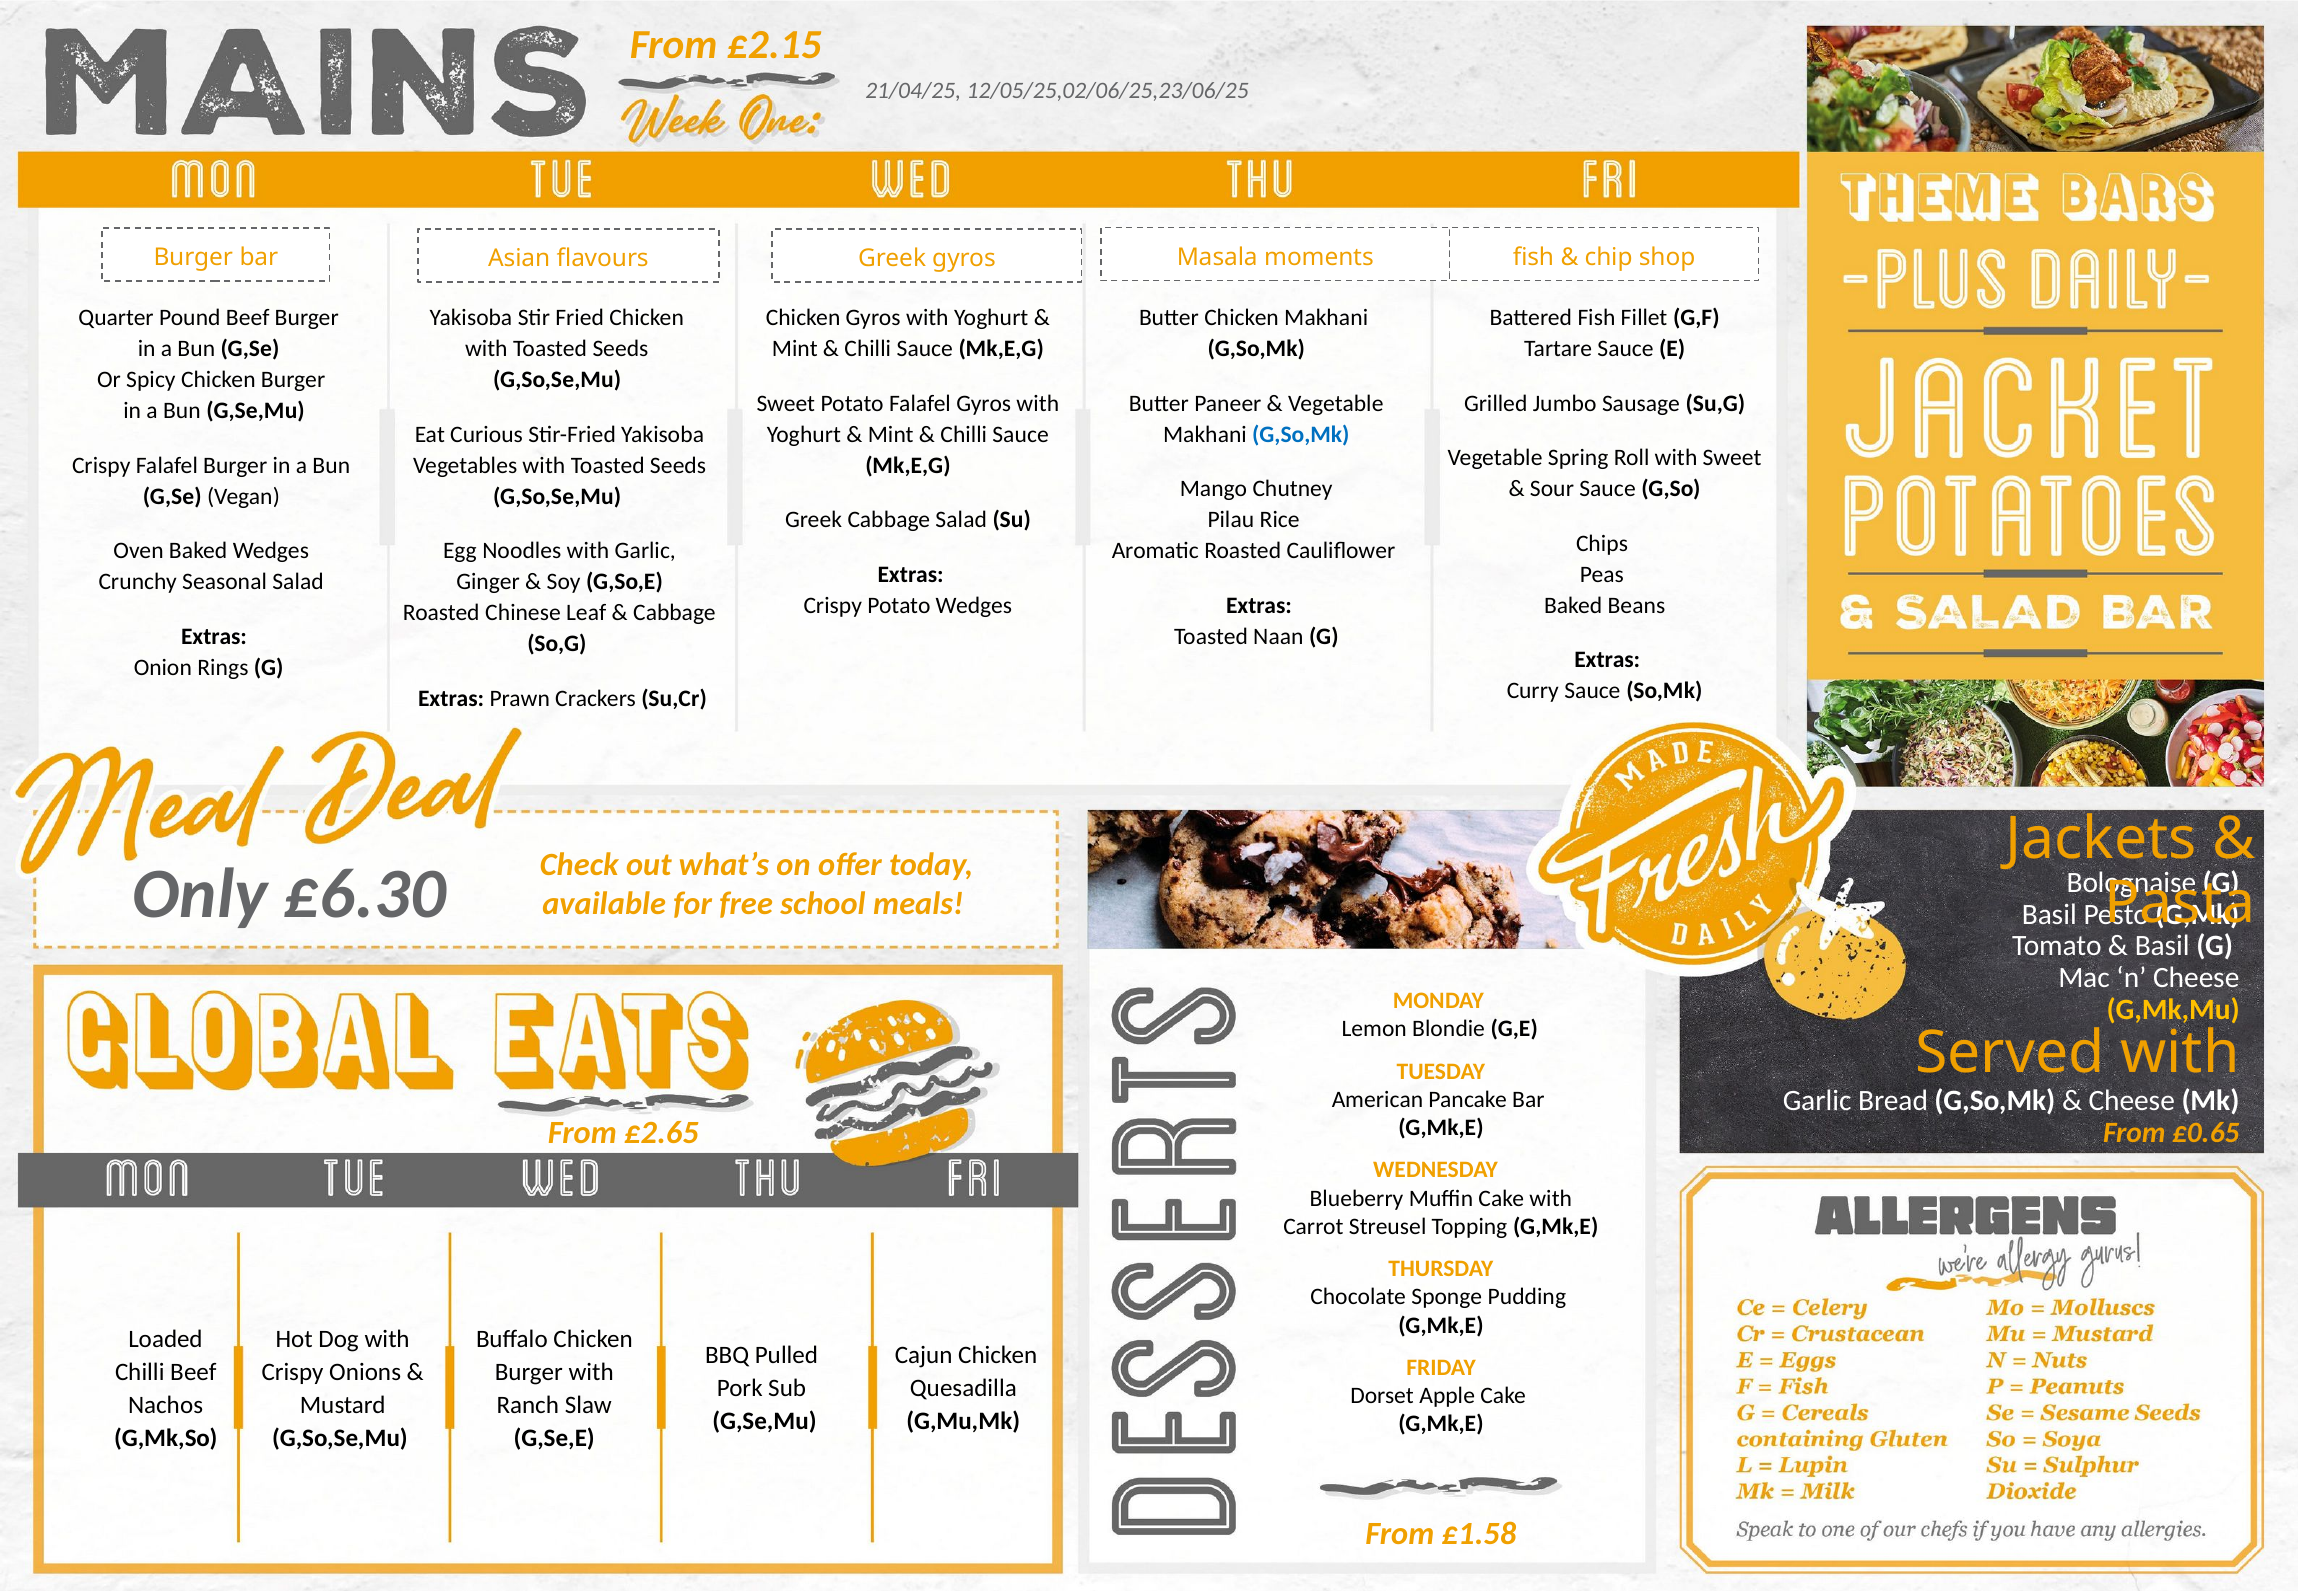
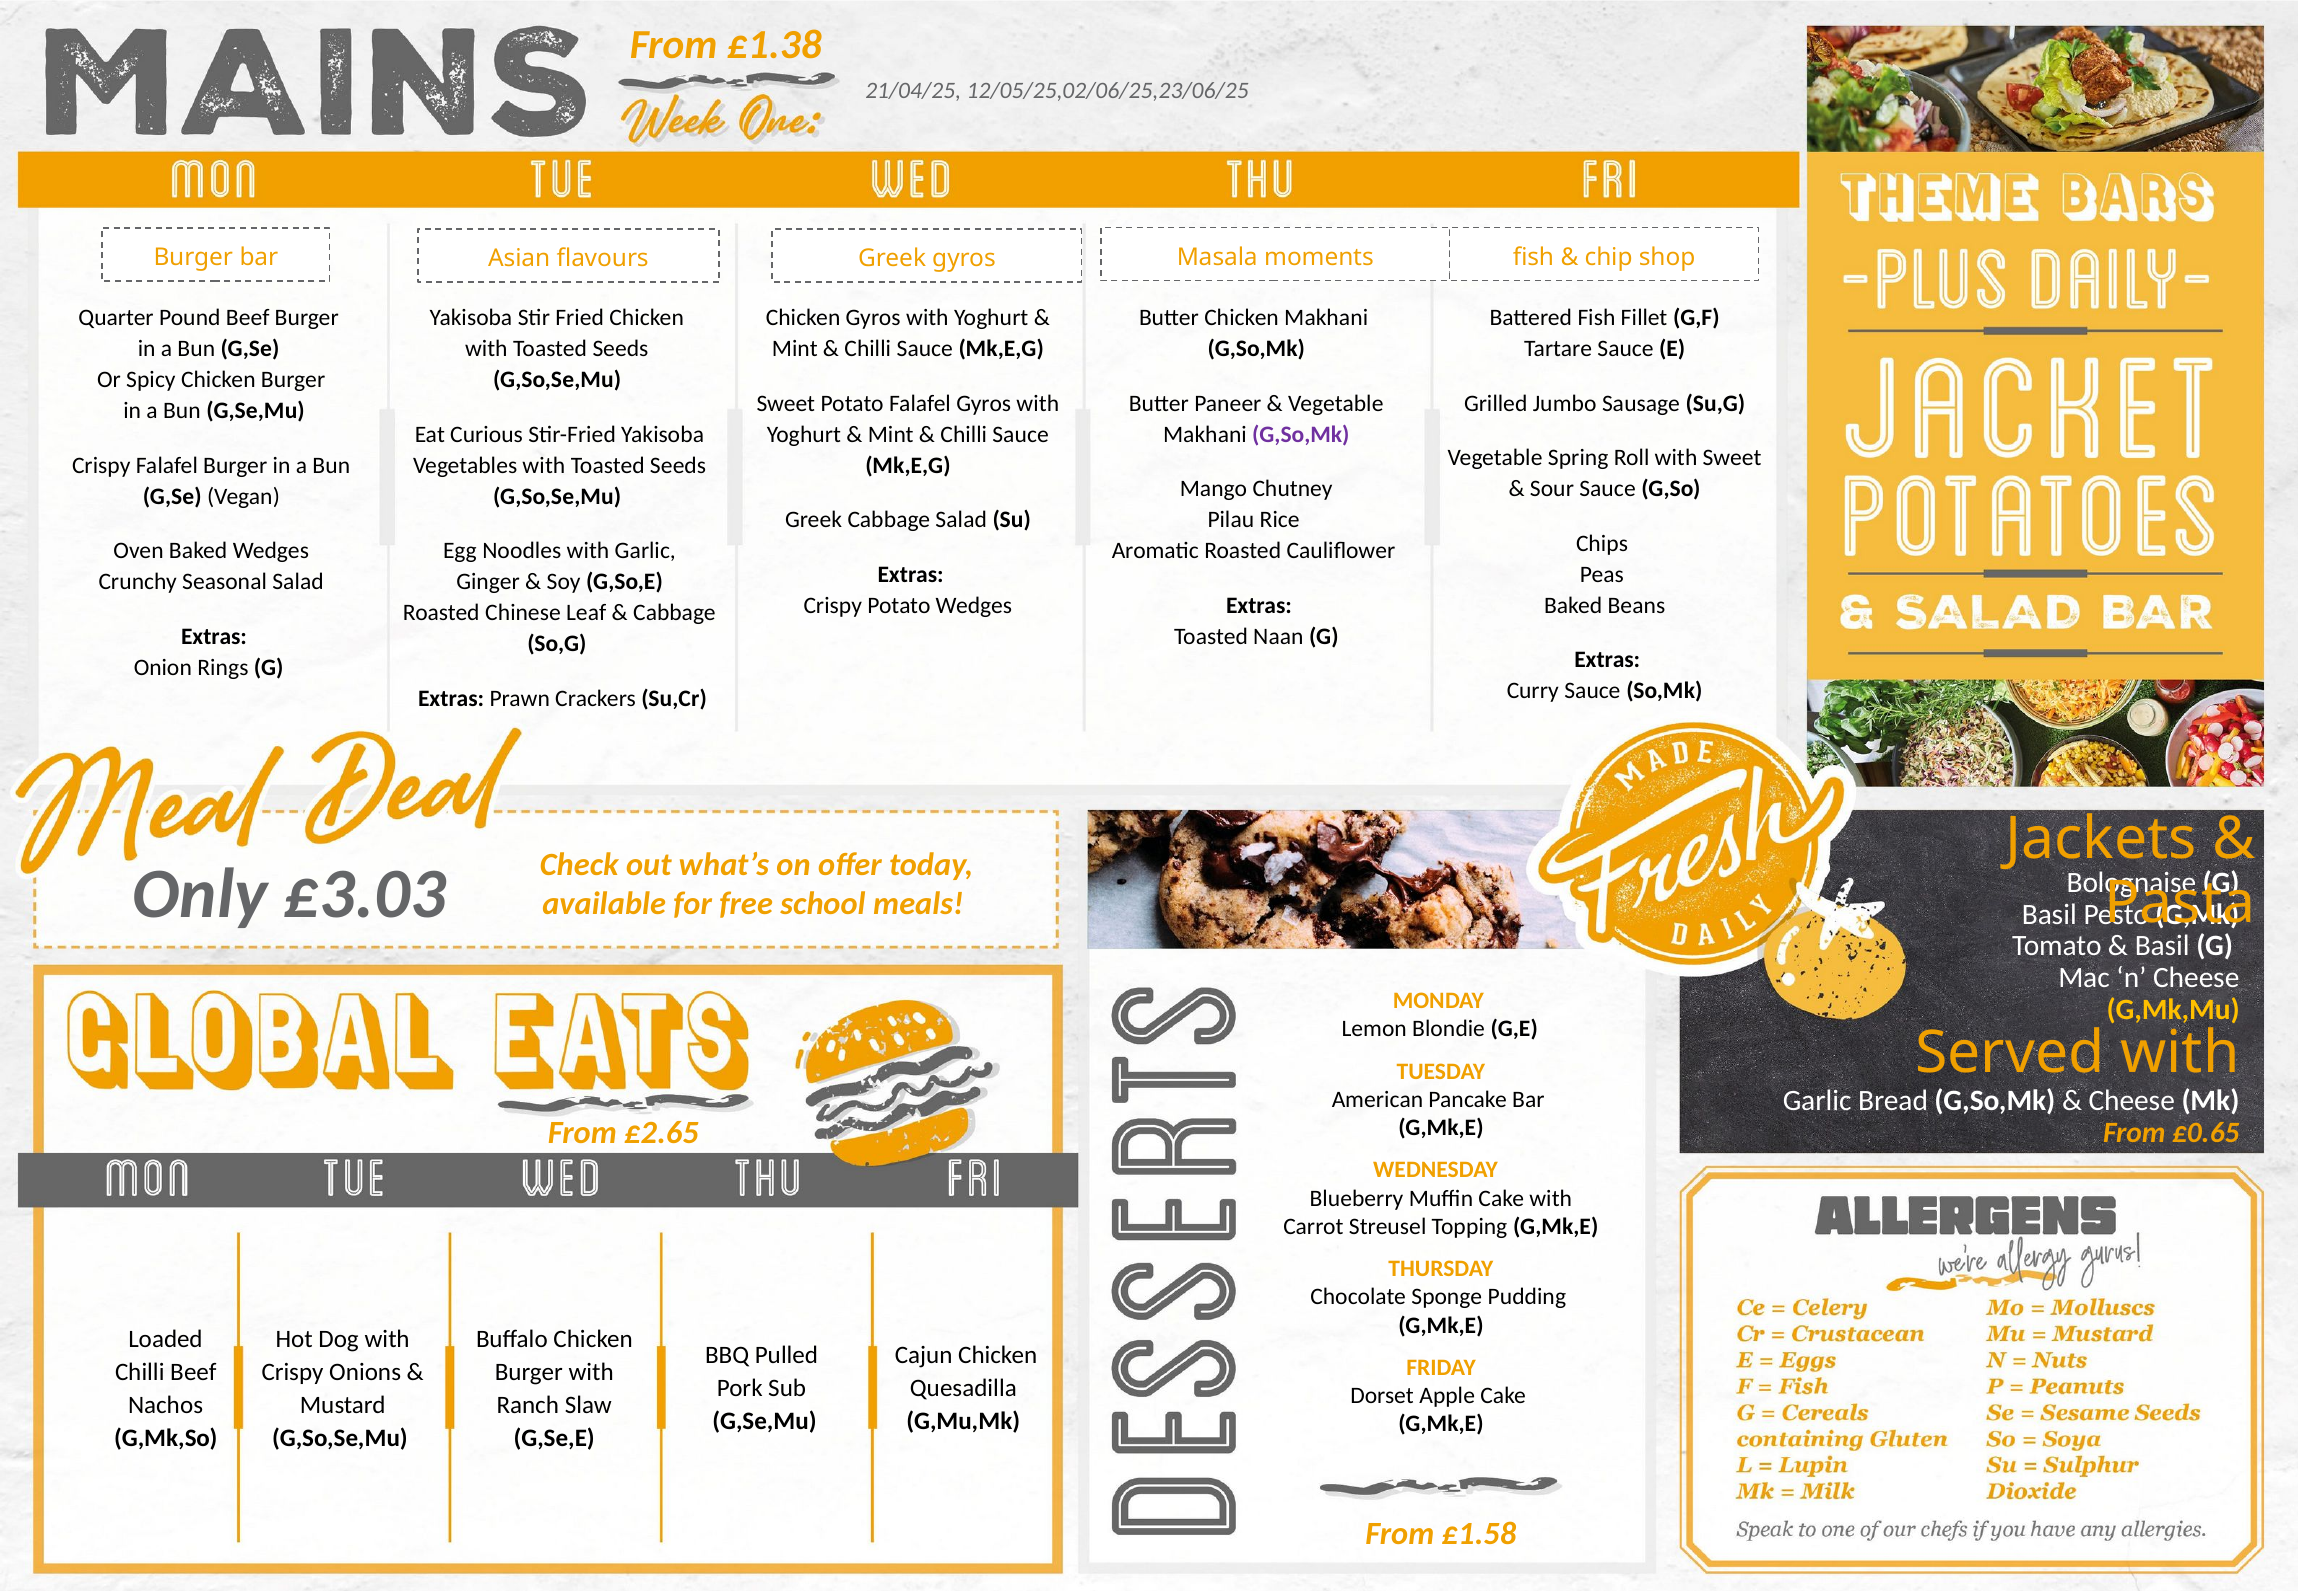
£2.15: £2.15 -> £1.38 (774, 45)
G,So,Mk colour: blue -> purple (1301, 434)
£6.30: £6.30 -> £3.03 (365, 894)
